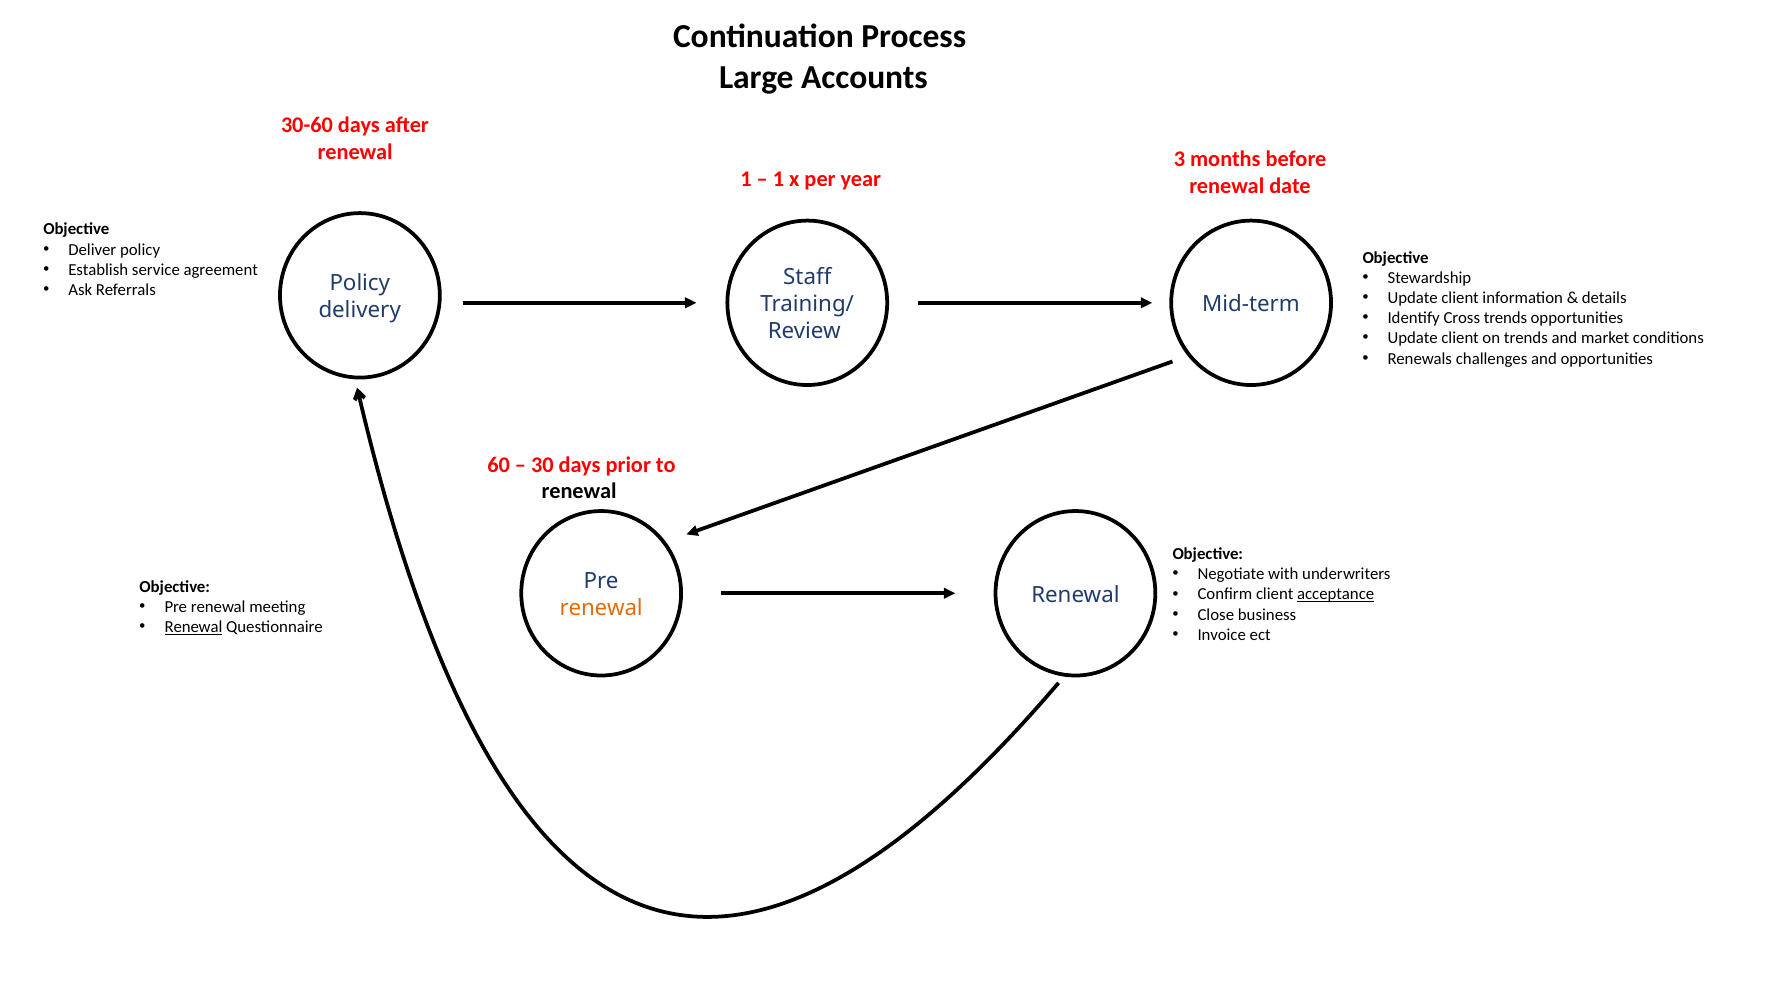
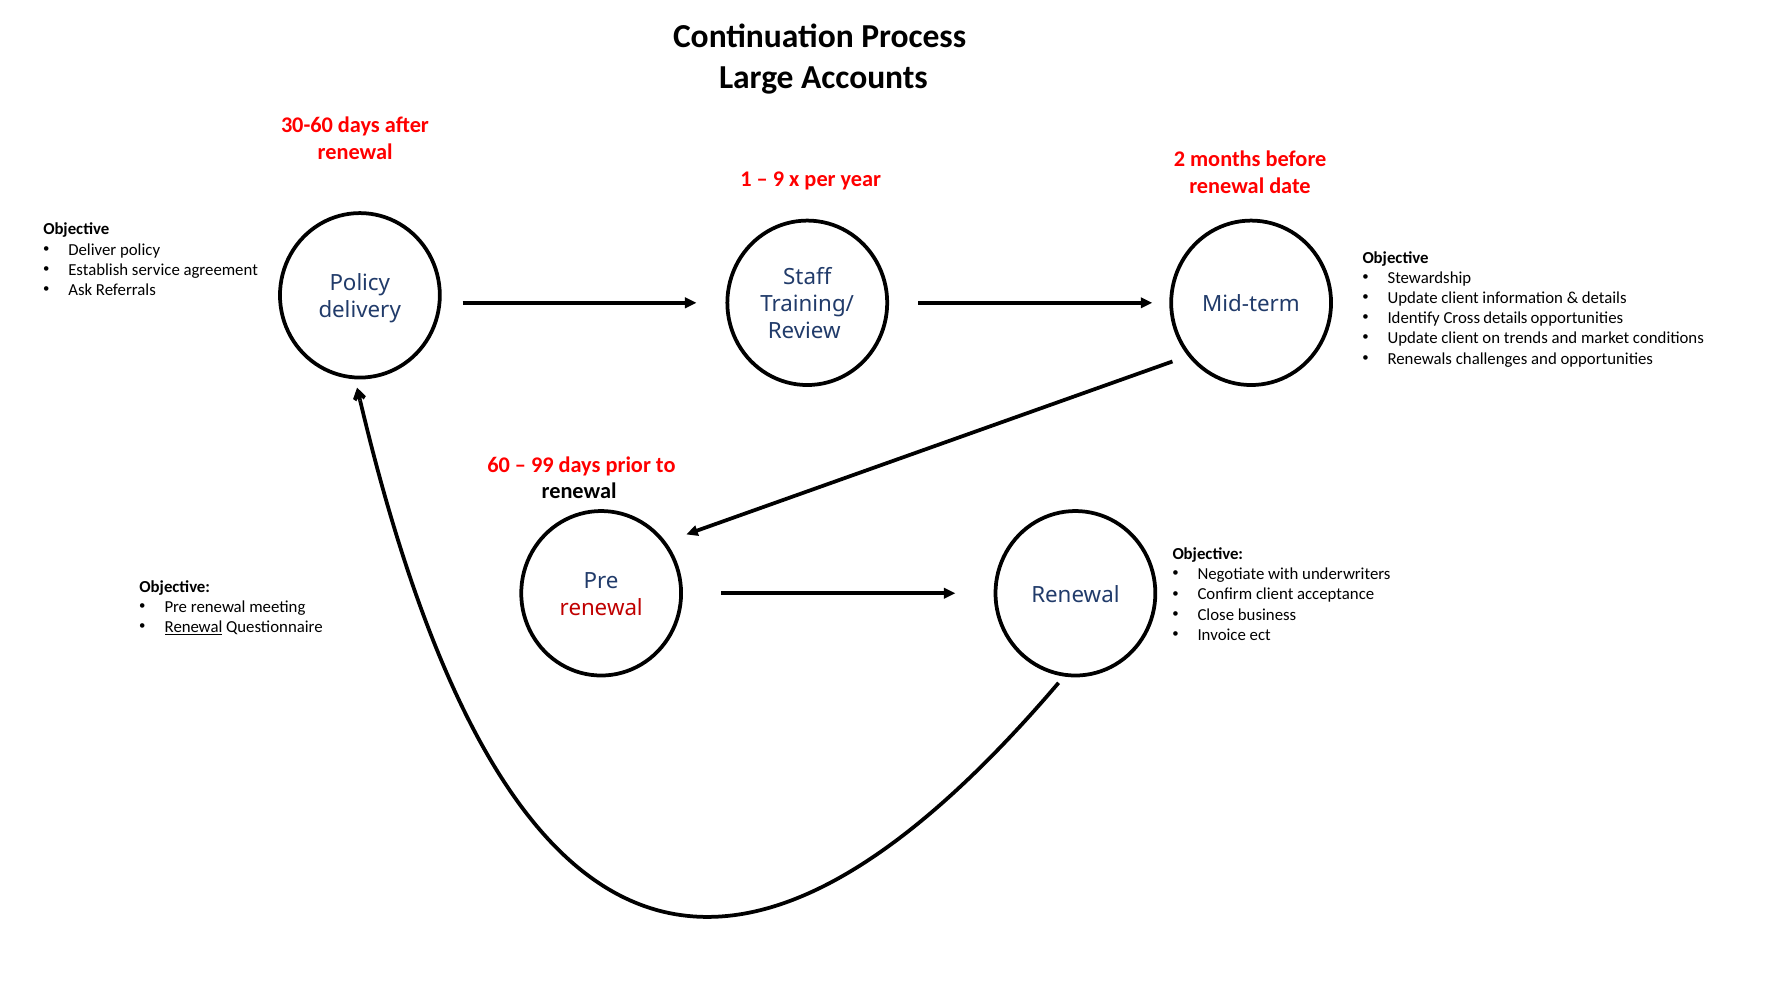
3: 3 -> 2 (1179, 159)
1: 1 -> 9 (778, 179)
Cross trends: trends -> details (1505, 318)
30: 30 -> 99 (542, 465)
acceptance underline: present -> none (1336, 594)
renewal colour: orange -> red (601, 608)
